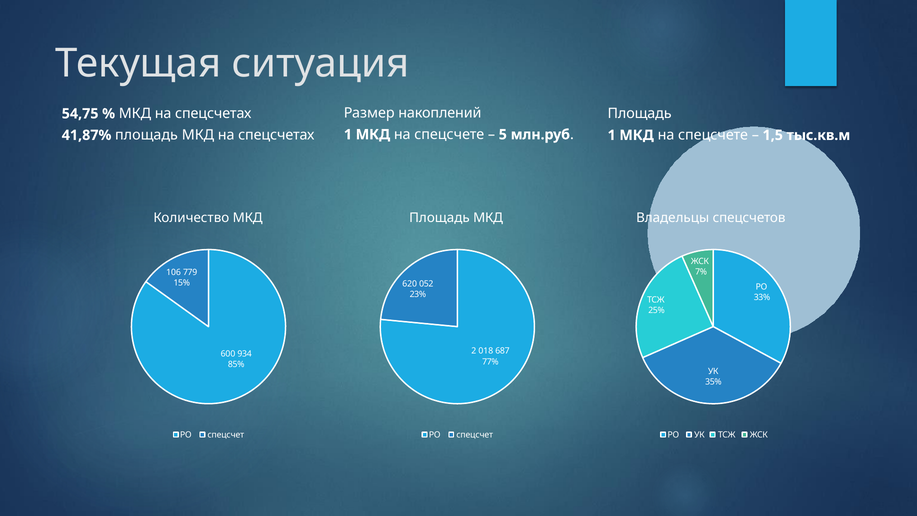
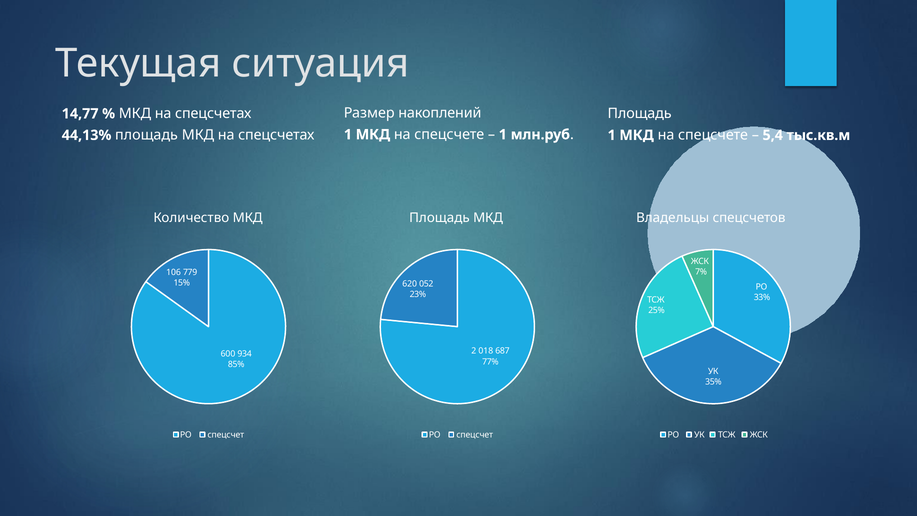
54,75: 54,75 -> 14,77 (80, 114)
5: 5 -> 1 (503, 135)
41,87%: 41,87% -> 44,13% (87, 135)
1,5: 1,5 -> 5,4 (773, 135)
